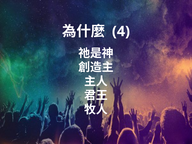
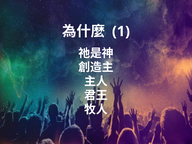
4: 4 -> 1 (121, 31)
